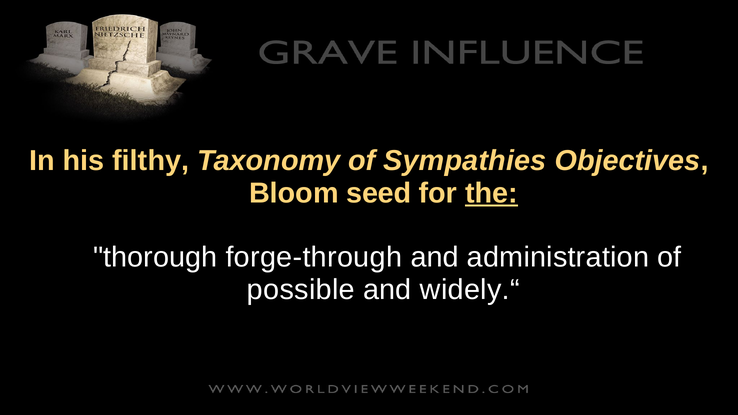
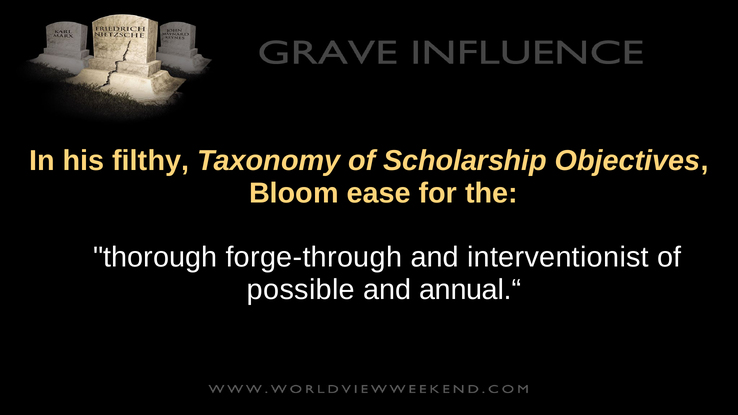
Sympathies: Sympathies -> Scholarship (465, 161)
seed: seed -> ease (379, 193)
the underline: present -> none (492, 193)
administration: administration -> interventionist (558, 258)
widely.“: widely.“ -> annual.“ (470, 290)
